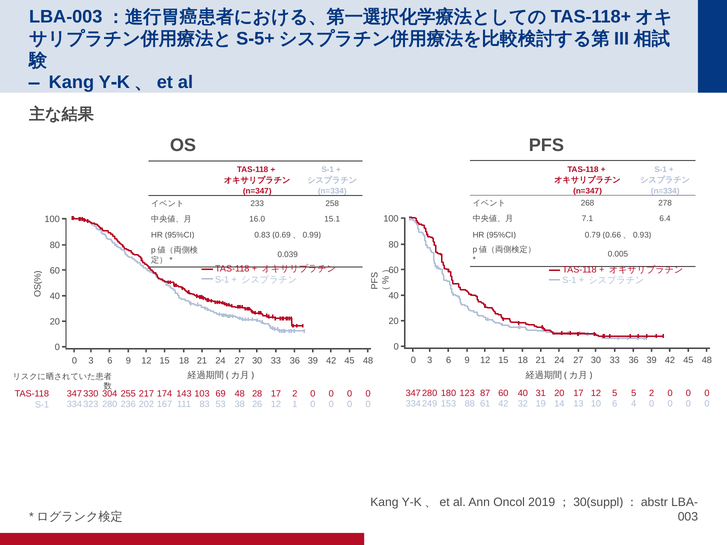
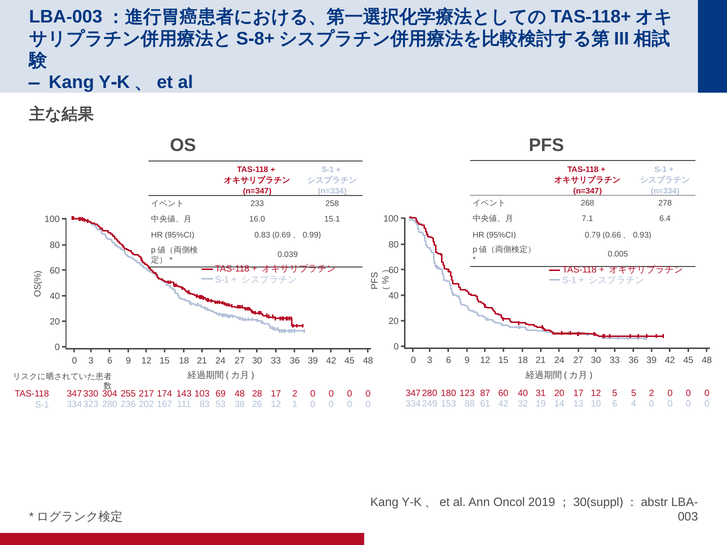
5: 5 -> 8 (259, 39)
